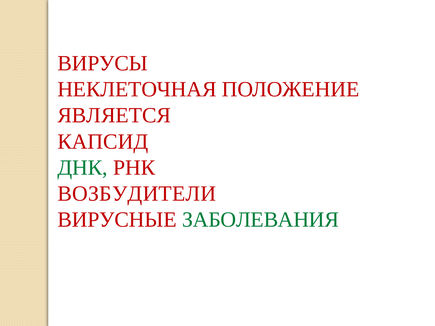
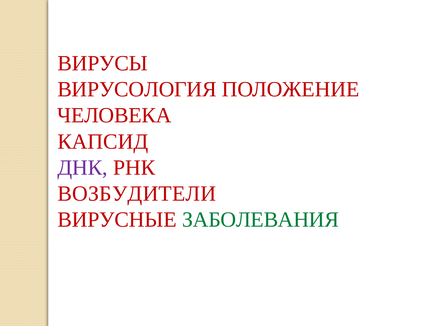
НЕКЛЕТОЧНАЯ: НЕКЛЕТОЧНАЯ -> ВИРУСОЛОГИЯ (137, 89)
ЯВЛЯЕТСЯ: ЯВЛЯЕТСЯ -> ЧЕЛОВЕКА (114, 116)
ДНК colour: green -> purple (83, 168)
